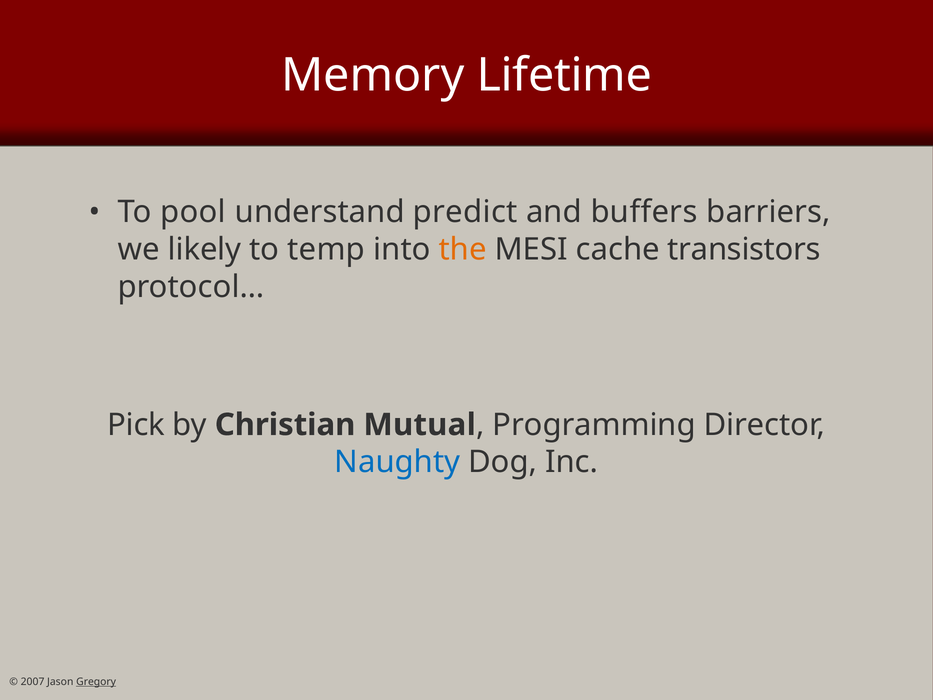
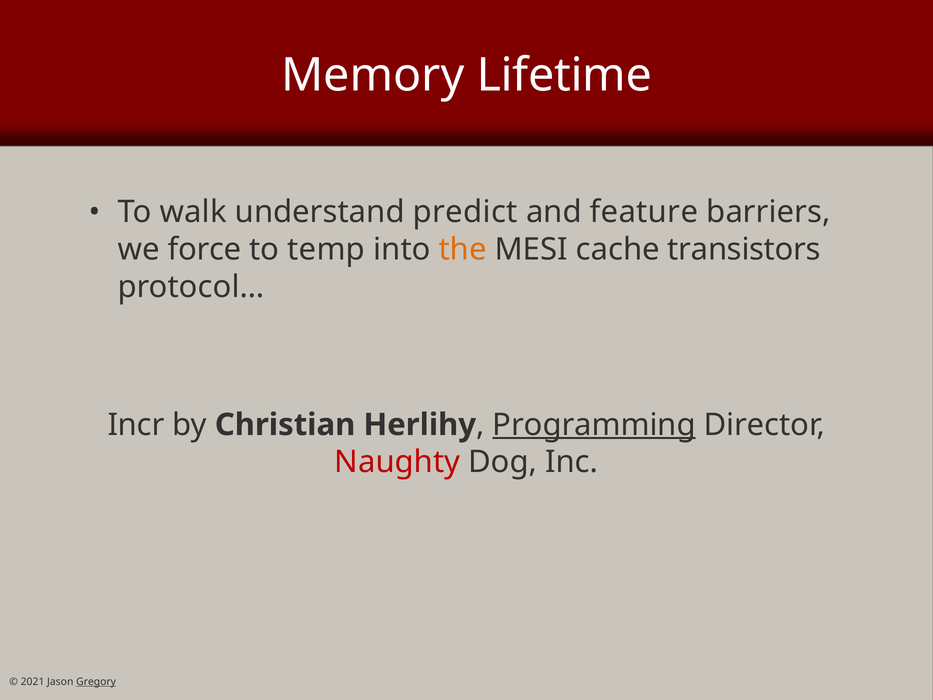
pool: pool -> walk (193, 212)
buffers: buffers -> feature (644, 212)
likely: likely -> force (205, 249)
Pick: Pick -> Incr (136, 425)
Mutual: Mutual -> Herlihy (420, 425)
Programming underline: none -> present (594, 425)
Naughty colour: blue -> red (397, 462)
2007: 2007 -> 2021 (33, 682)
